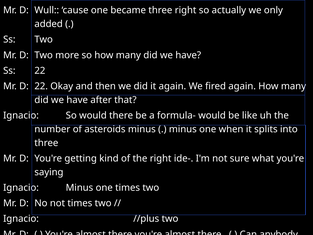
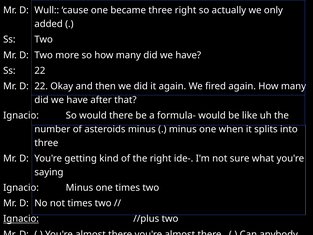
Ignacio underline: none -> present (21, 219)
